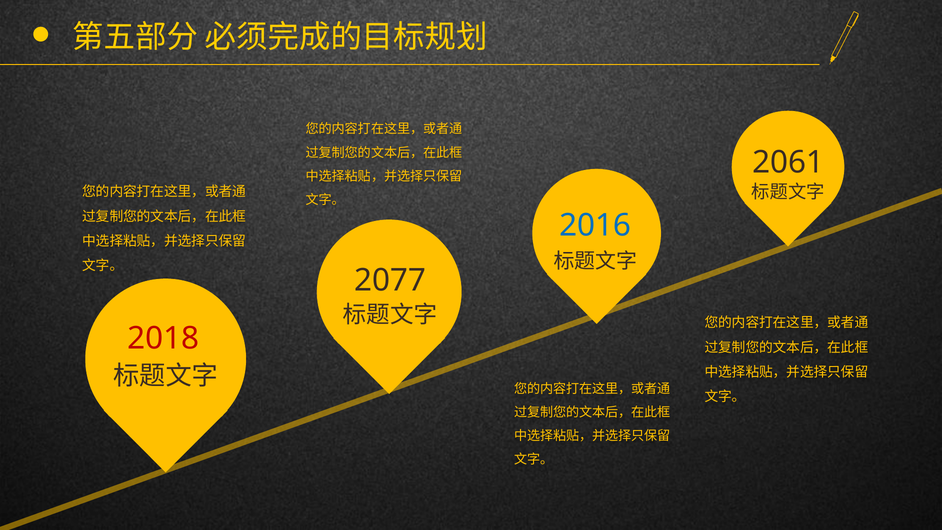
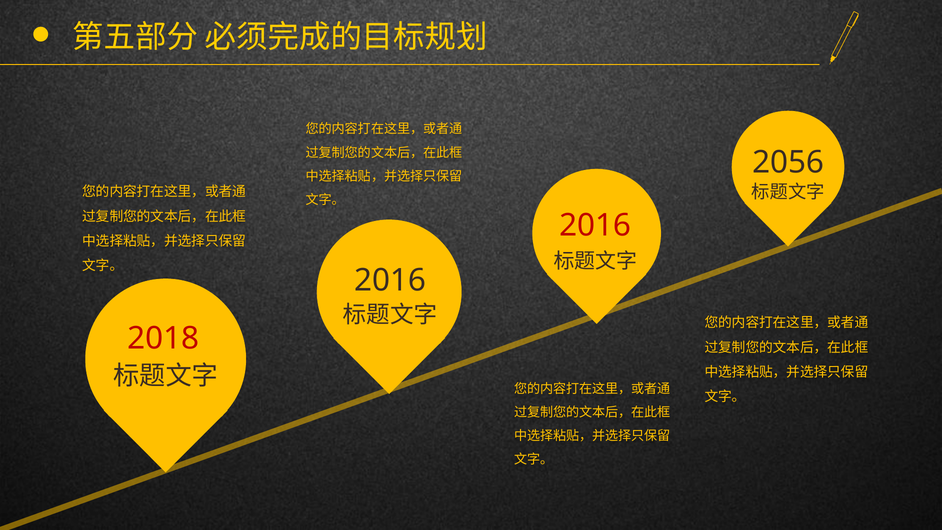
2061: 2061 -> 2056 (788, 162)
2016 colour: blue -> red (595, 225)
2077: 2077 -> 2016 (390, 280)
